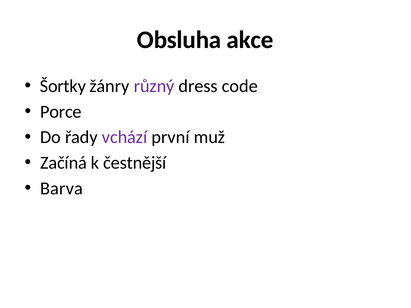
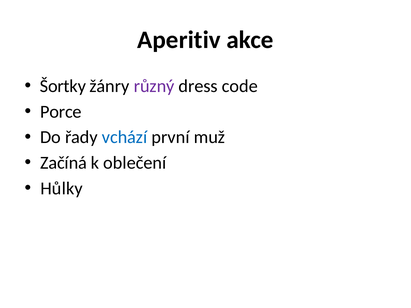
Obsluha: Obsluha -> Aperitiv (179, 40)
vchází colour: purple -> blue (125, 137)
čestnější: čestnější -> oblečení (135, 163)
Barva: Barva -> Hůlky (62, 189)
